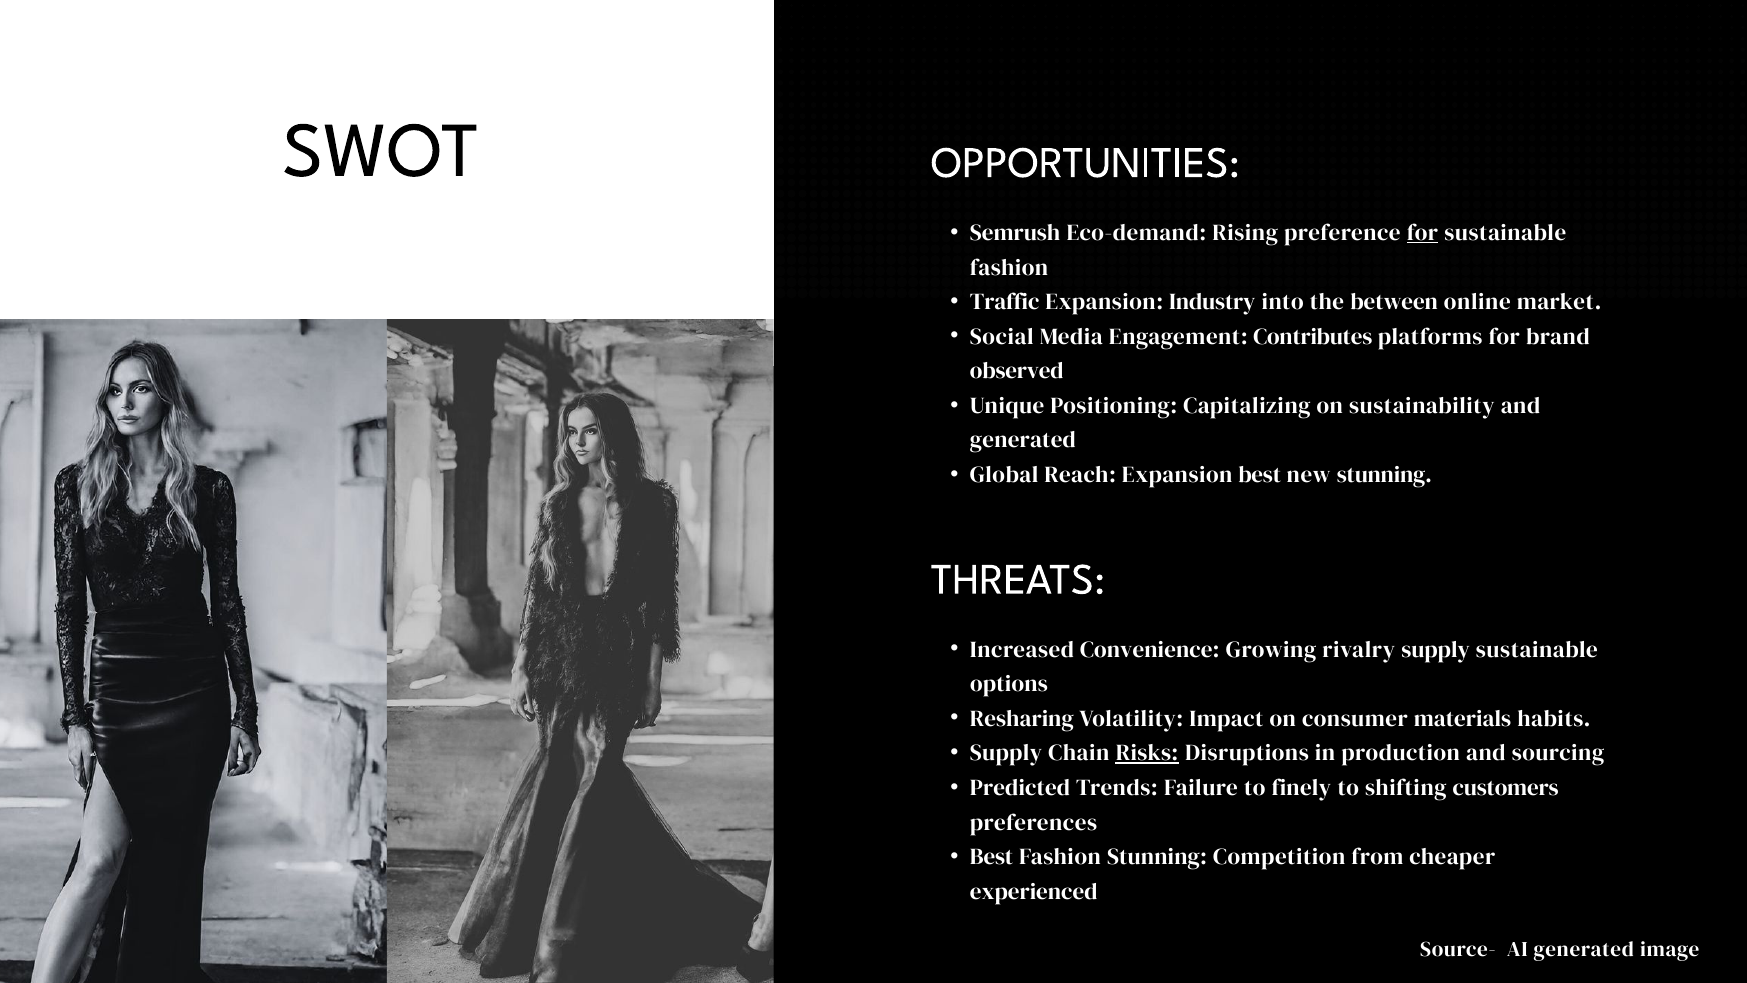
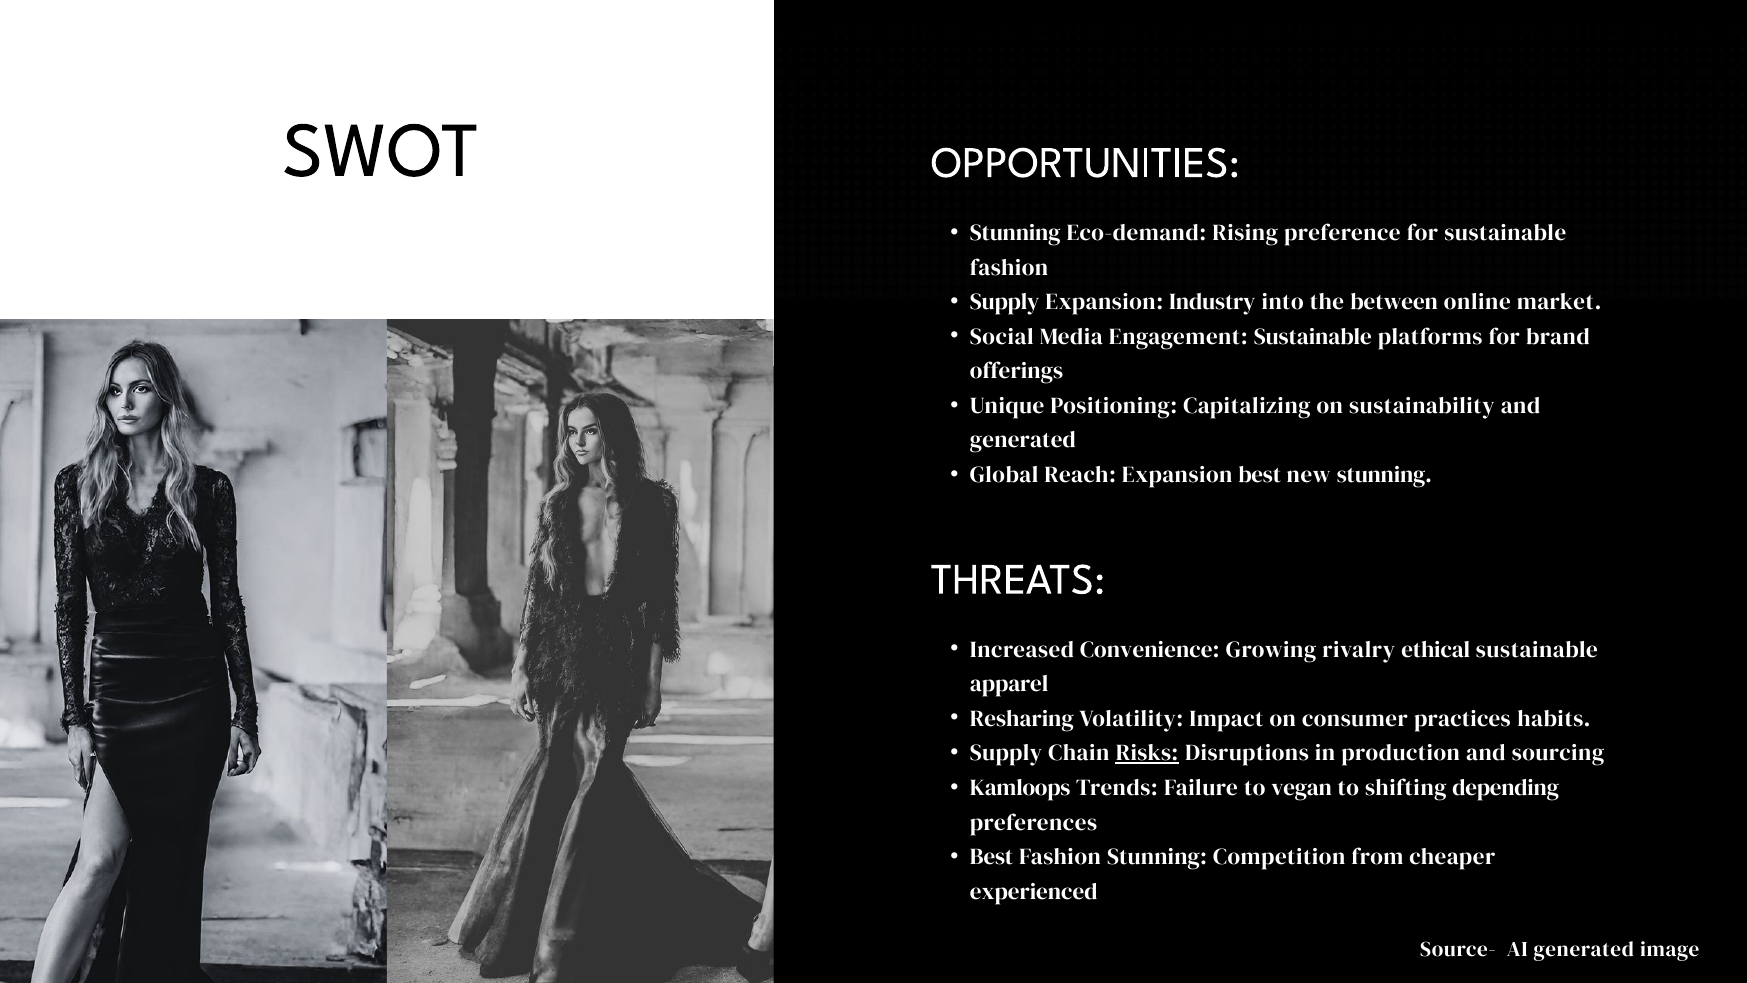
Semrush: Semrush -> Stunning (1015, 233)
for underline: present -> none (1422, 233)
Traffic: Traffic -> Supply (1005, 302)
Engagement Contributes: Contributes -> Sustainable (1313, 337)
observed: observed -> offerings (1017, 371)
rivalry supply: supply -> ethical (1436, 649)
options: options -> apparel (1009, 684)
materials: materials -> practices (1462, 718)
Predicted: Predicted -> Kamloops (1020, 788)
finely: finely -> vegan (1302, 788)
customers: customers -> depending (1506, 788)
